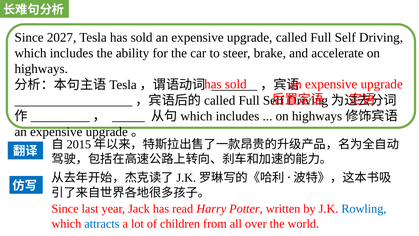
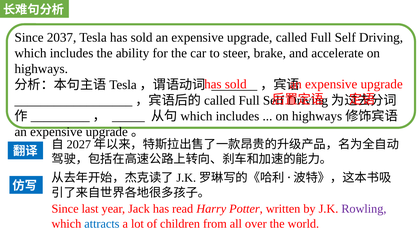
2027: 2027 -> 2037 (62, 37)
2015: 2015 -> 2027 (79, 144)
Rowling colour: blue -> purple (364, 209)
